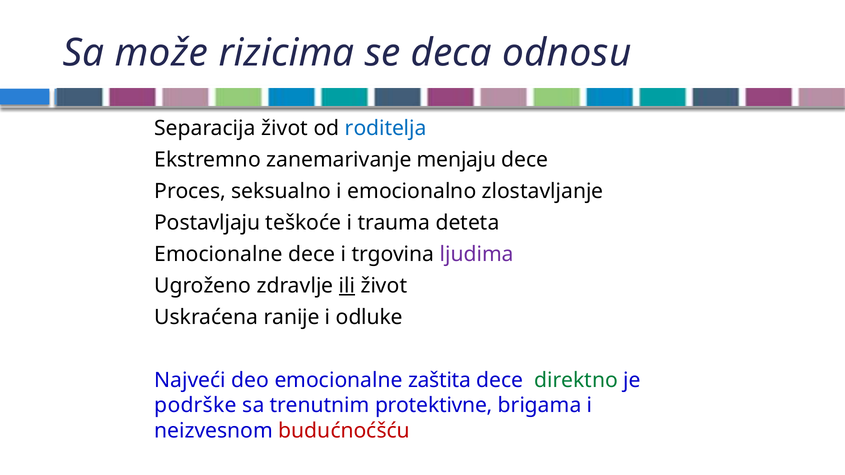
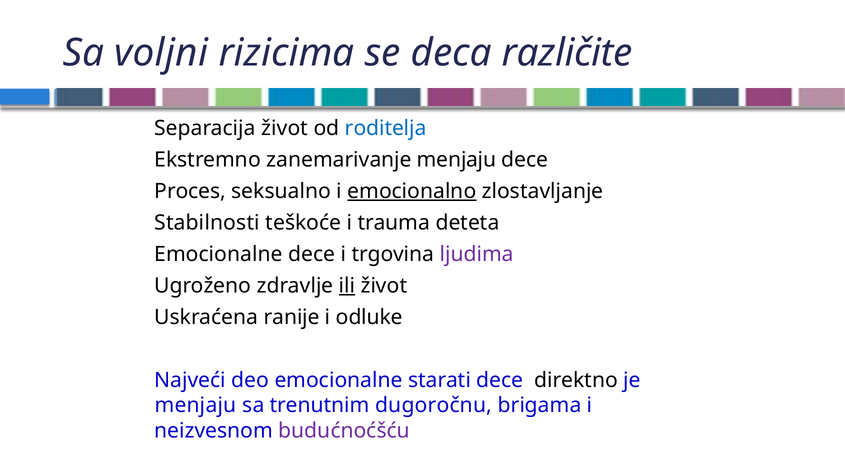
može: može -> voljni (161, 53)
odnosu: odnosu -> različite (567, 53)
emocionalno underline: none -> present (412, 191)
Postavljaju: Postavljaju -> Stabilnosti (207, 223)
zaštita: zaštita -> starati (440, 380)
direktno colour: green -> black (576, 380)
podrške: podrške -> menjaju (196, 406)
protektivne: protektivne -> dugoročnu (434, 406)
budućnoćšću colour: red -> purple (344, 431)
